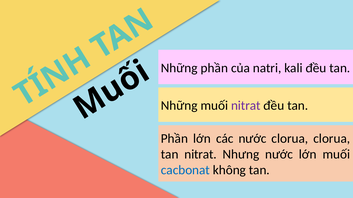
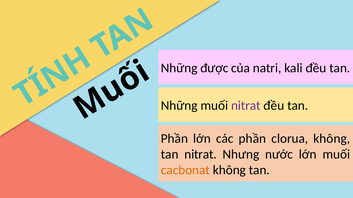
Những phần: phần -> được (214, 68)
các nước: nước -> phần (252, 139)
clorua clorua: clorua -> không (332, 139)
cacbonat colour: blue -> orange (185, 171)
